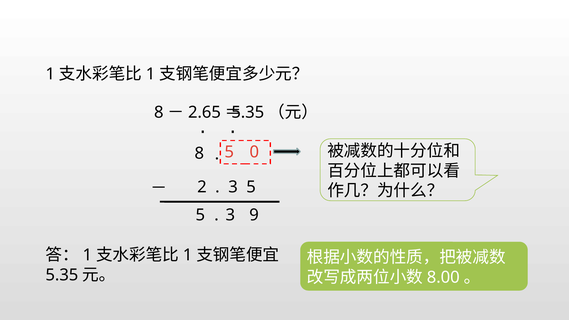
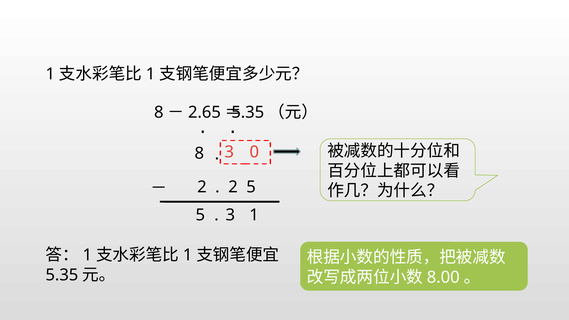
5: 5 -> 3 (229, 152)
3: 3 -> 2 (233, 187)
3 9: 9 -> 1 (254, 215)
